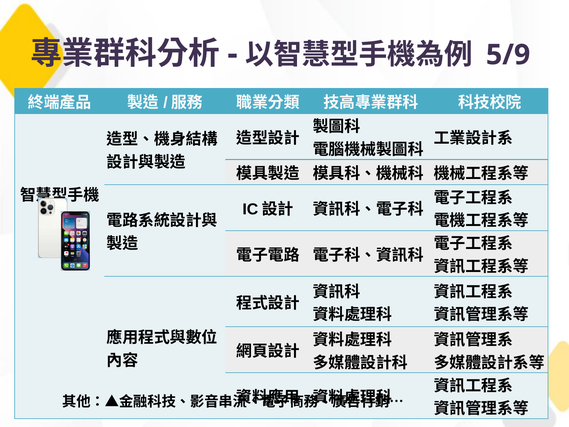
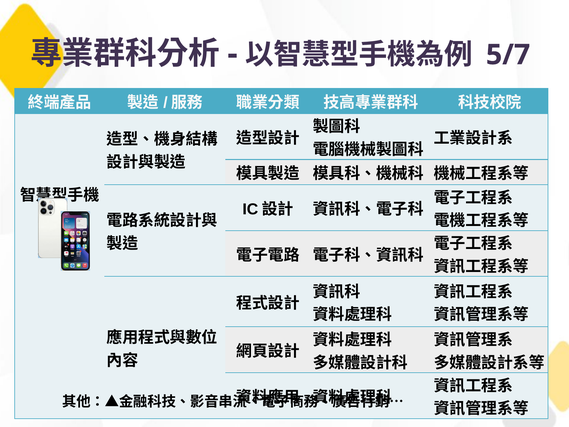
5/9: 5/9 -> 5/7 (508, 55)
